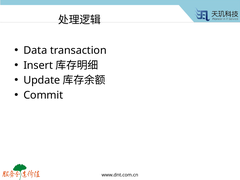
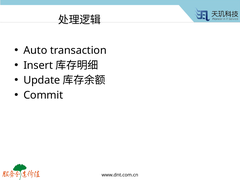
Data: Data -> Auto (35, 50)
